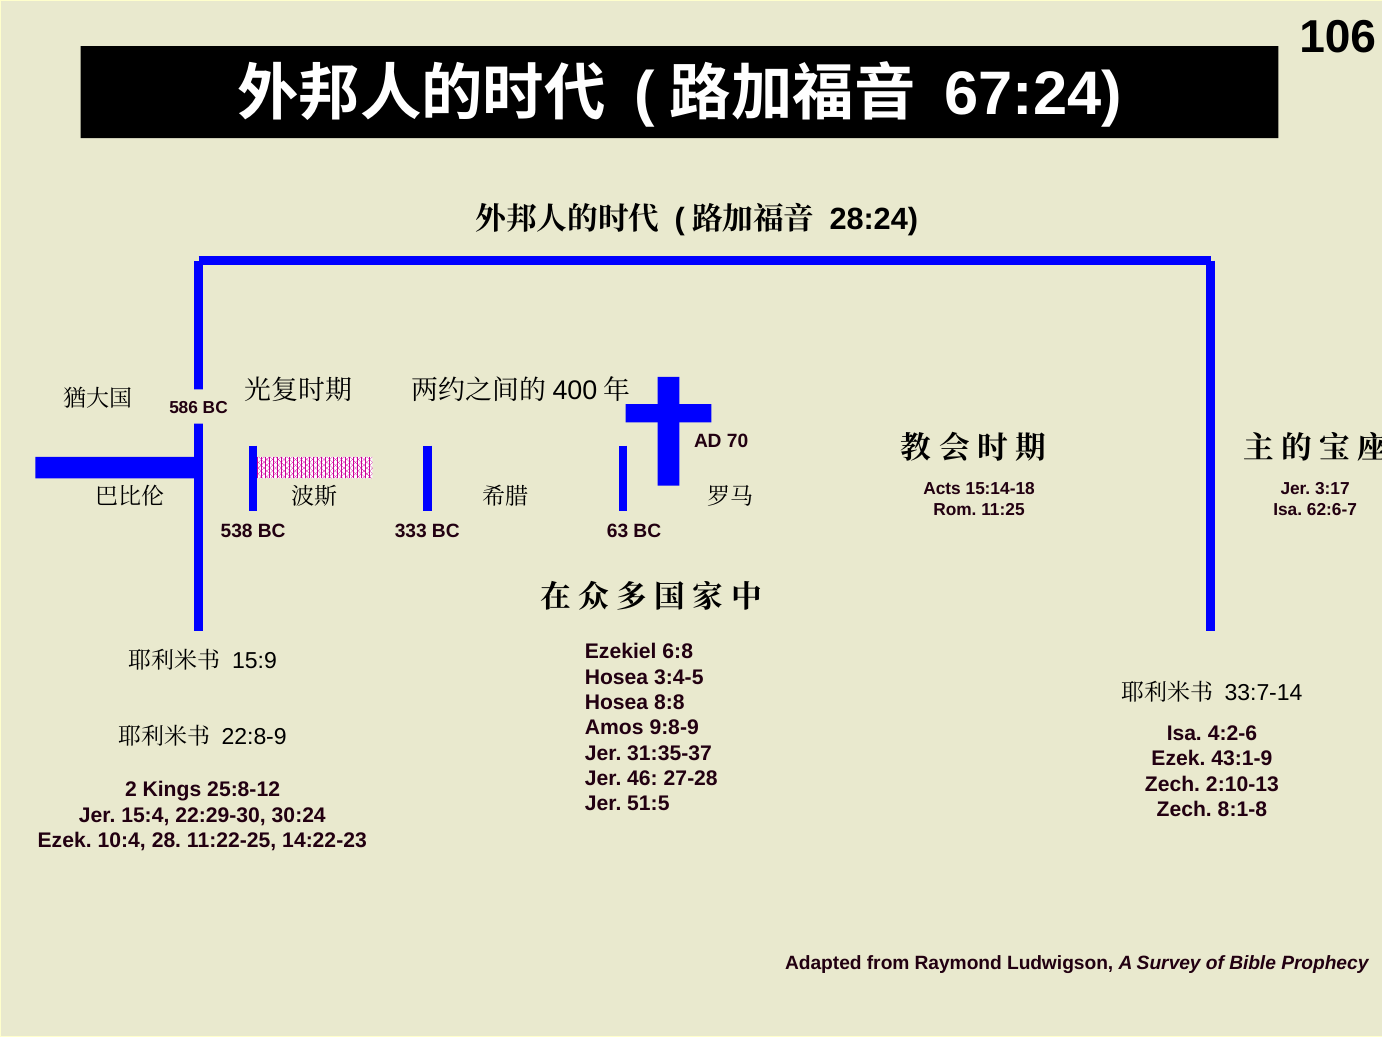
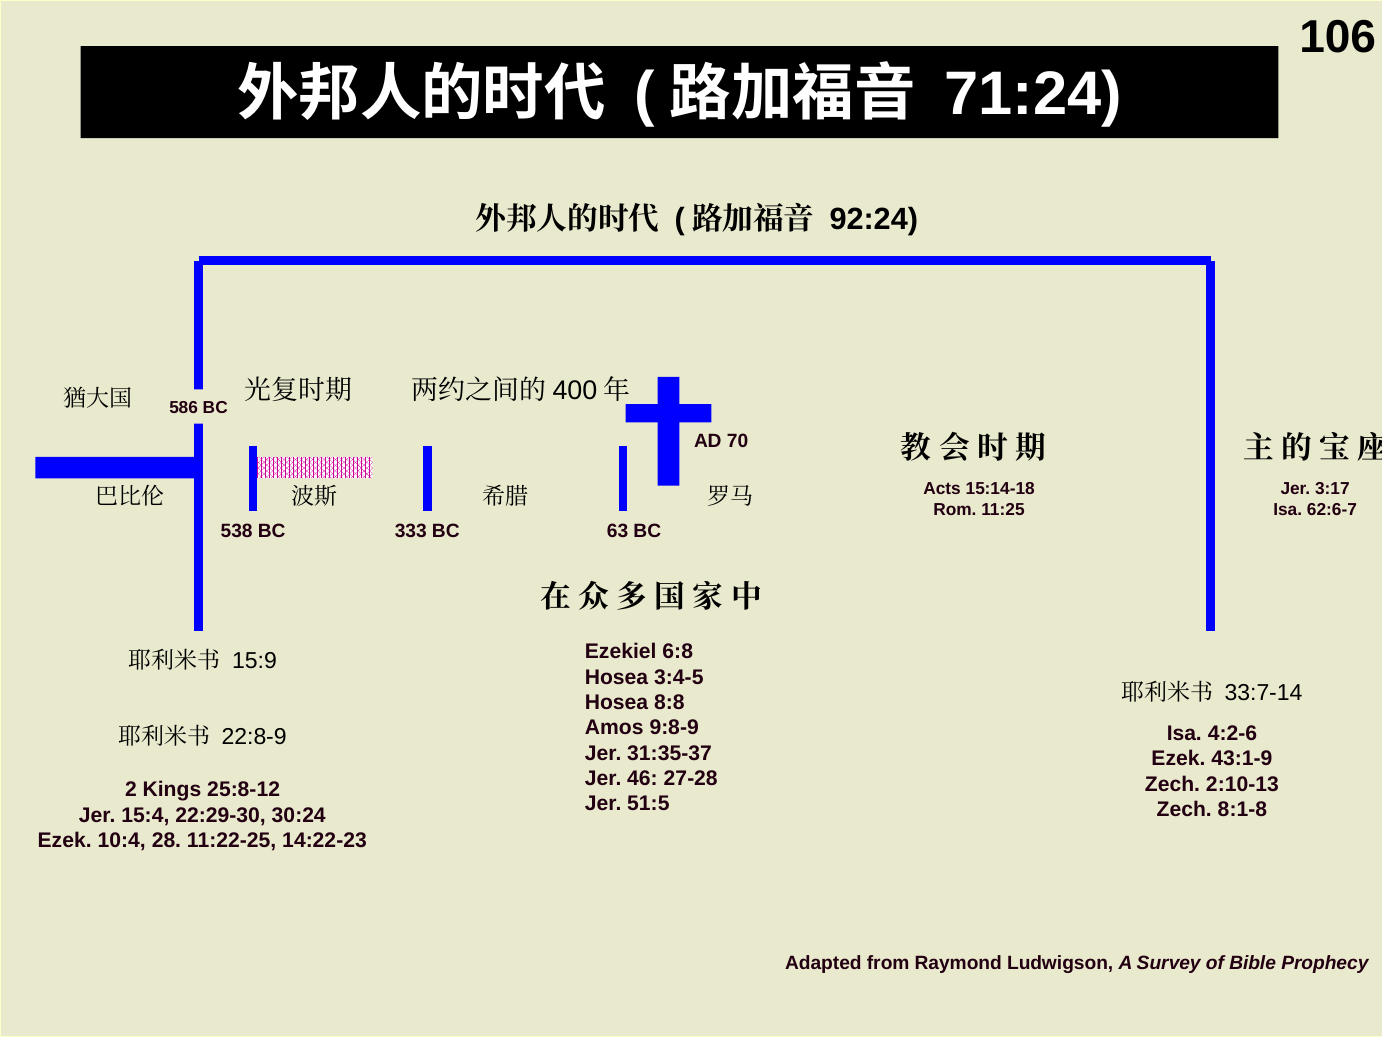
67:24: 67:24 -> 71:24 (1033, 94)
28:24: 28:24 -> 92:24 (874, 219)
